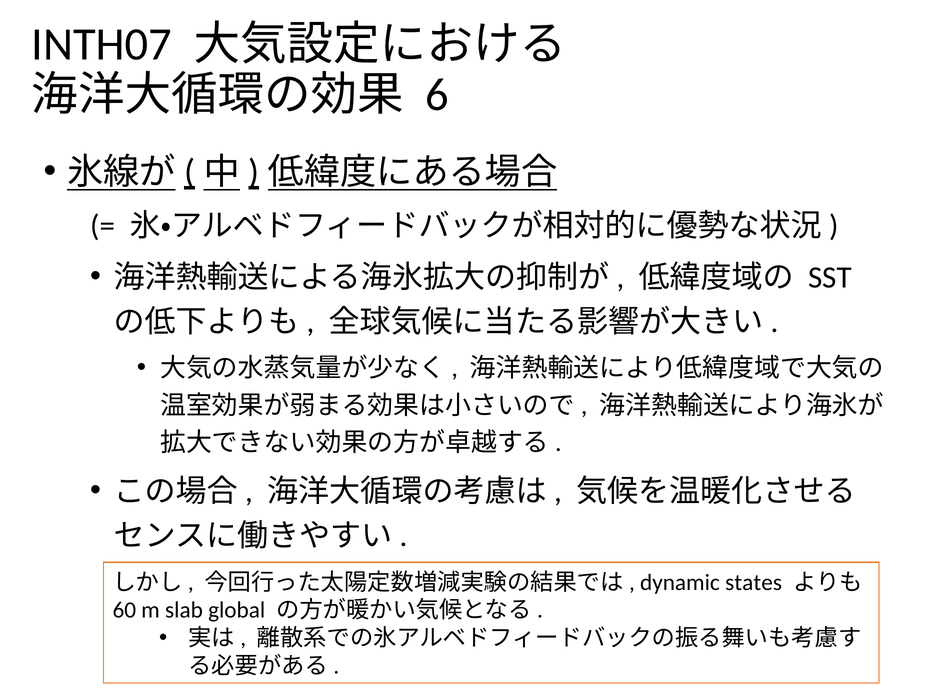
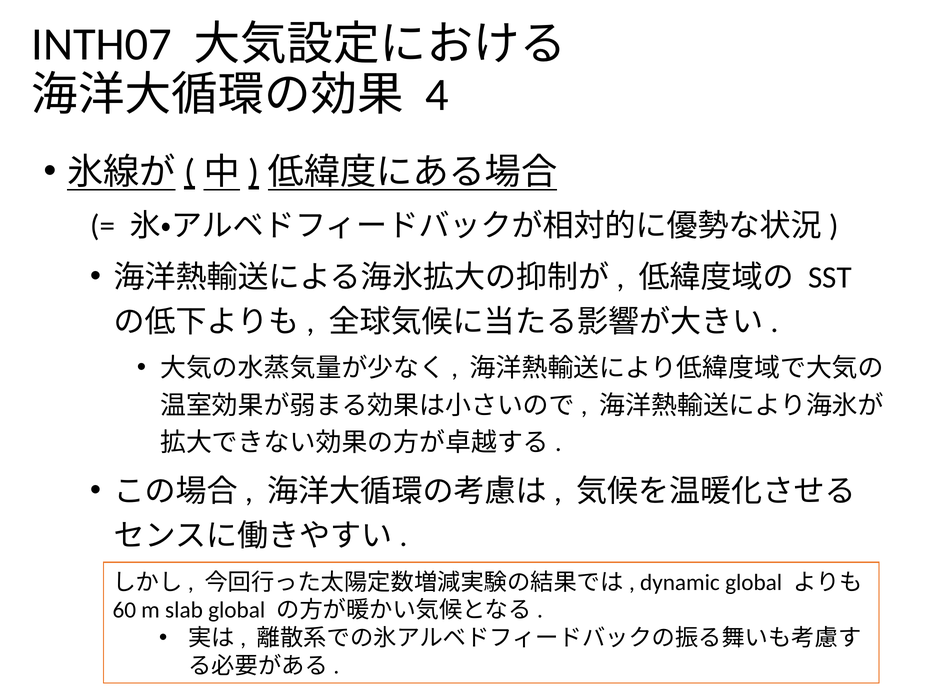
6: 6 -> 4 (437, 95)
dynamic states: states -> global (754, 583)
